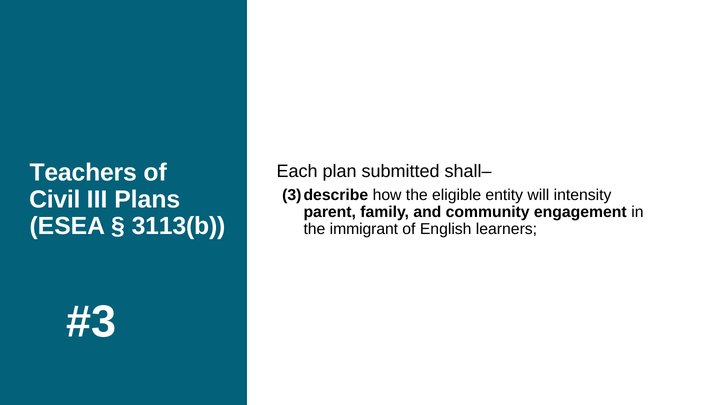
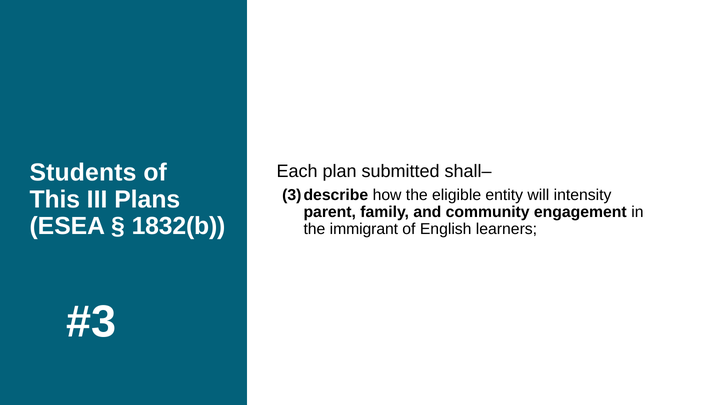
Teachers: Teachers -> Students (83, 173)
Civil: Civil -> This (55, 200)
3113(b: 3113(b -> 1832(b (178, 226)
